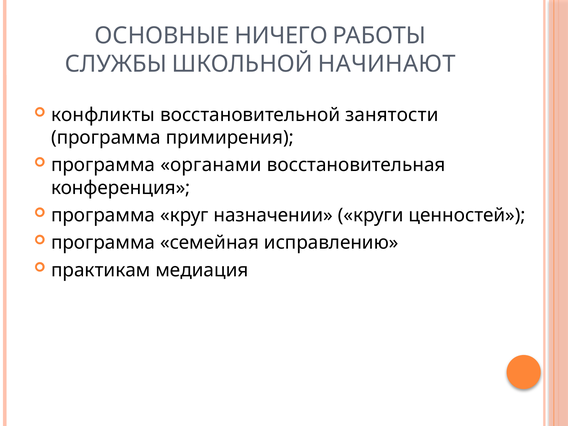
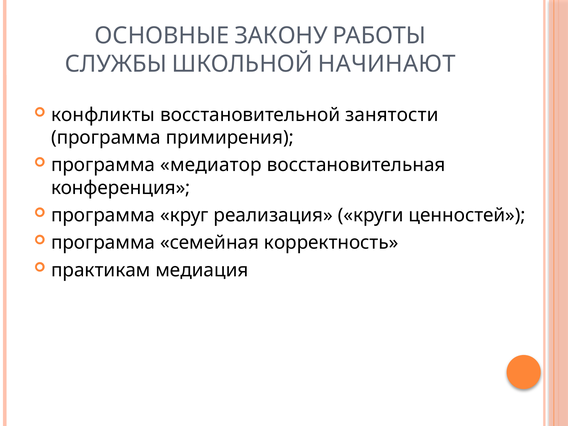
НИЧЕГО: НИЧЕГО -> ЗАКОНУ (281, 36)
органами: органами -> медиатор (211, 165)
назначении: назначении -> реализация (273, 215)
исправлению: исправлению -> корректность (331, 243)
